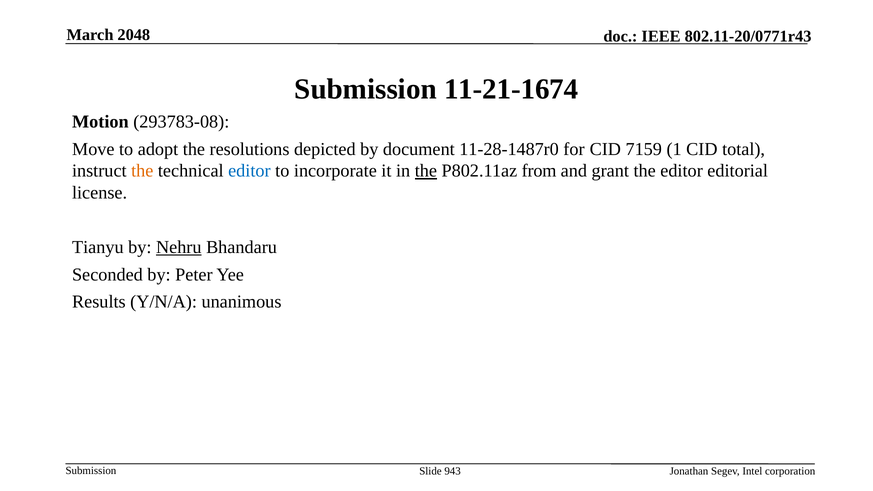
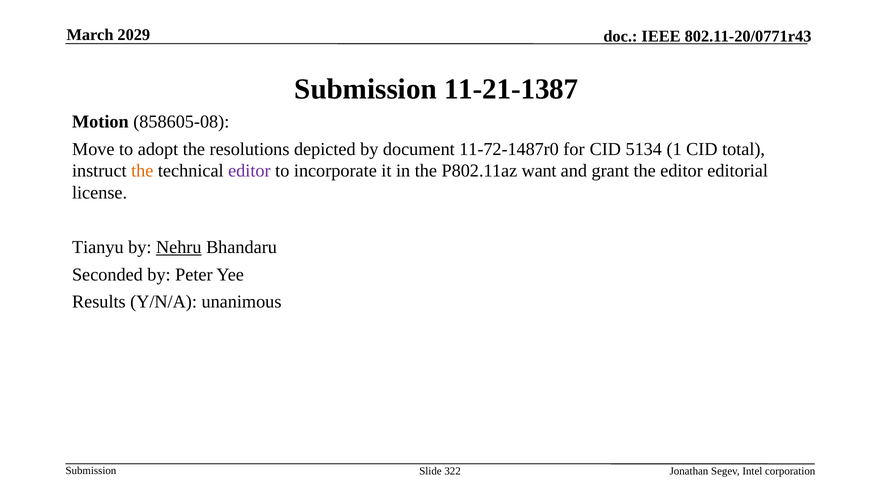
2048: 2048 -> 2029 (134, 35)
11-21-1674: 11-21-1674 -> 11-21-1387 (511, 89)
293783-08: 293783-08 -> 858605-08 (181, 122)
11-28-1487r0: 11-28-1487r0 -> 11-72-1487r0 (509, 149)
7159: 7159 -> 5134 (644, 149)
editor colour: blue -> purple (249, 171)
the underline: present -> none (426, 171)
from: from -> want (539, 171)
943: 943 -> 322 (453, 471)
